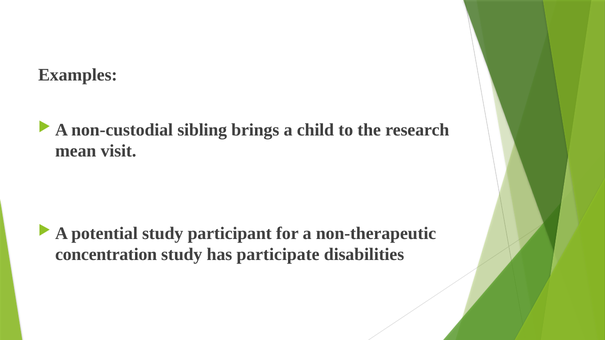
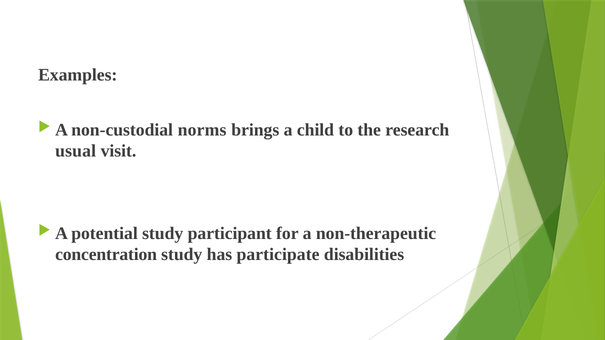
sibling: sibling -> norms (202, 130)
mean: mean -> usual (76, 151)
